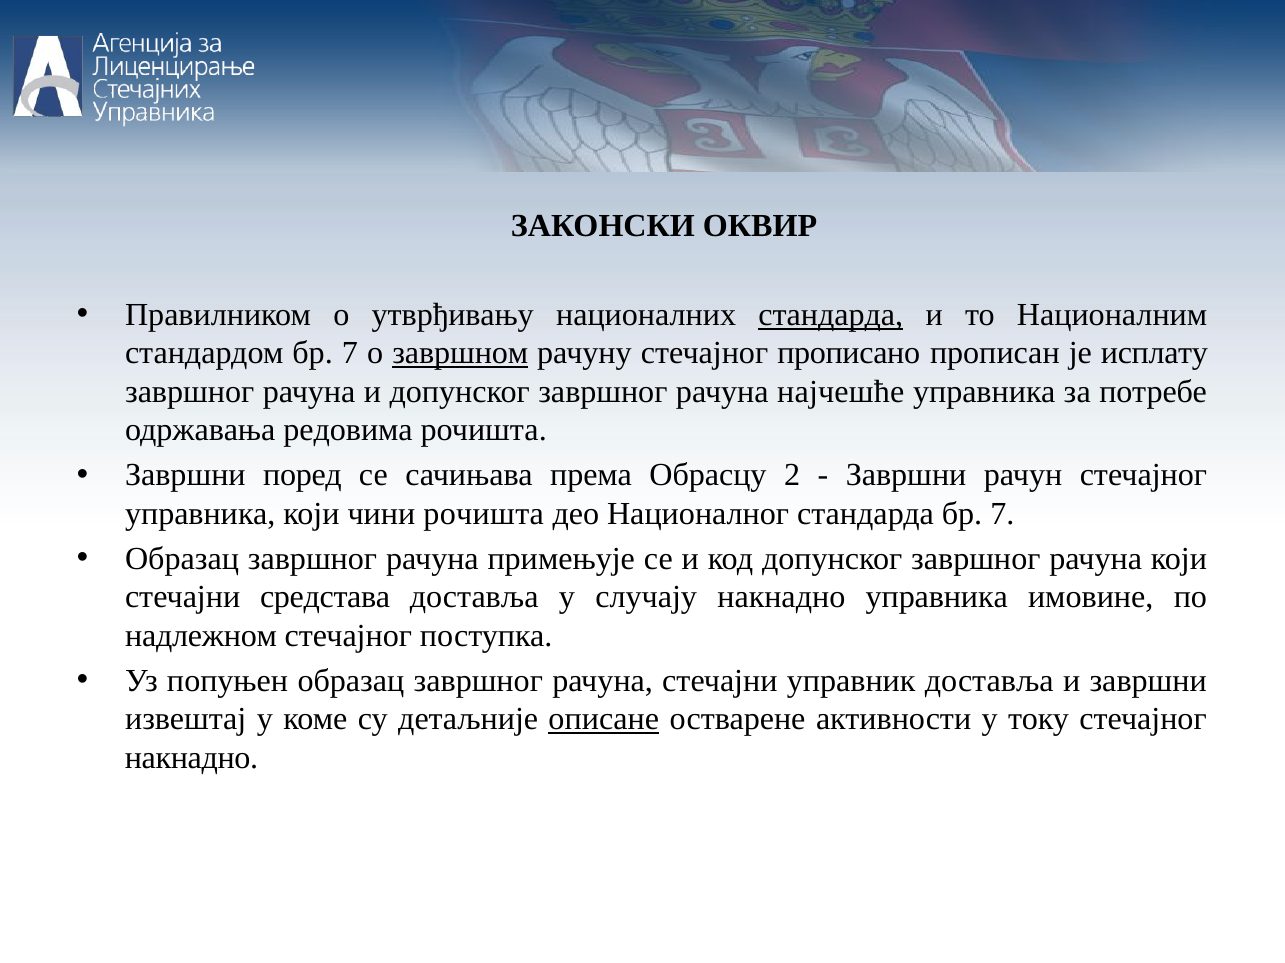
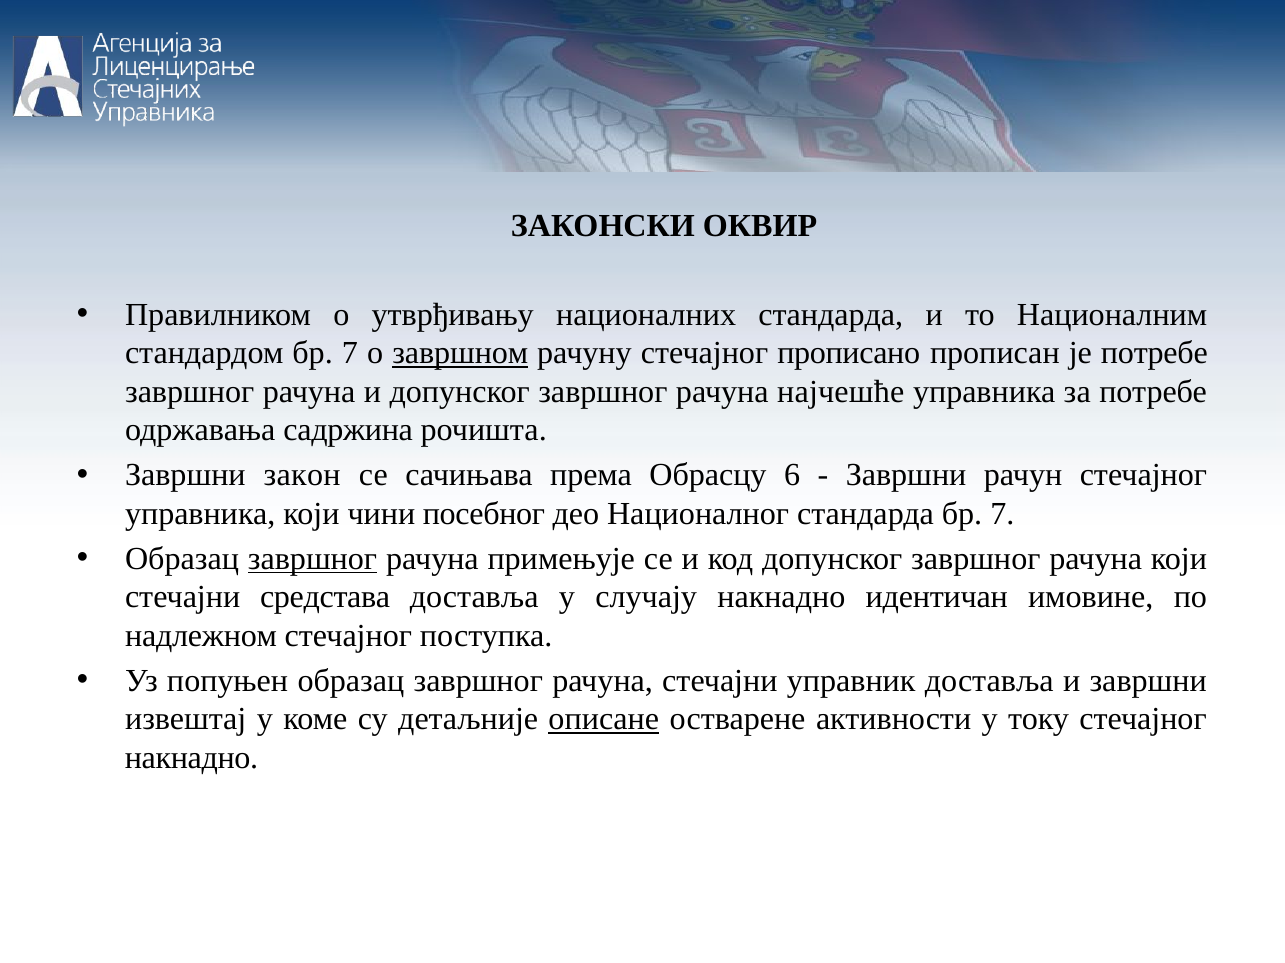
стандарда underline: present -> none (831, 315)
је исплату: исплату -> потребе (1154, 354)
редовима: редовима -> садржина (348, 431)
поред: поред -> закон (302, 476)
2: 2 -> 6 (792, 476)
чини рочишта: рочишта -> посебног (484, 514)
завршног underline: none -> present (313, 559)
накнадно управника: управника -> идентичан (937, 598)
